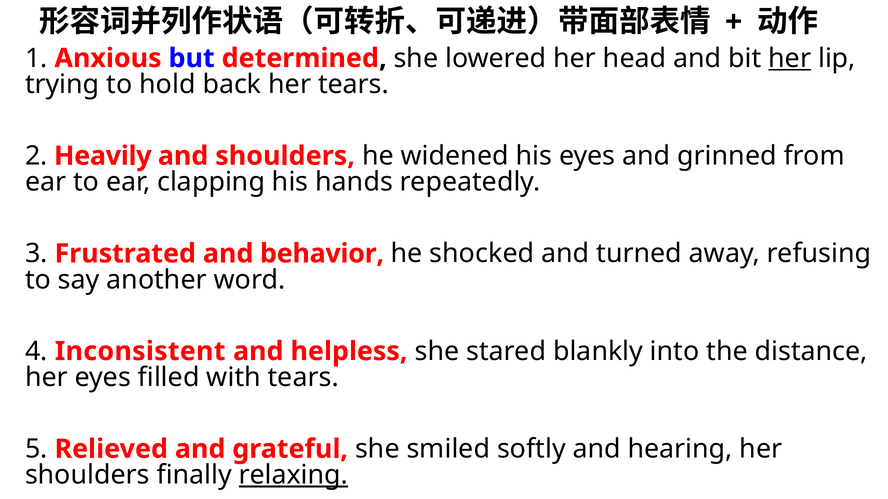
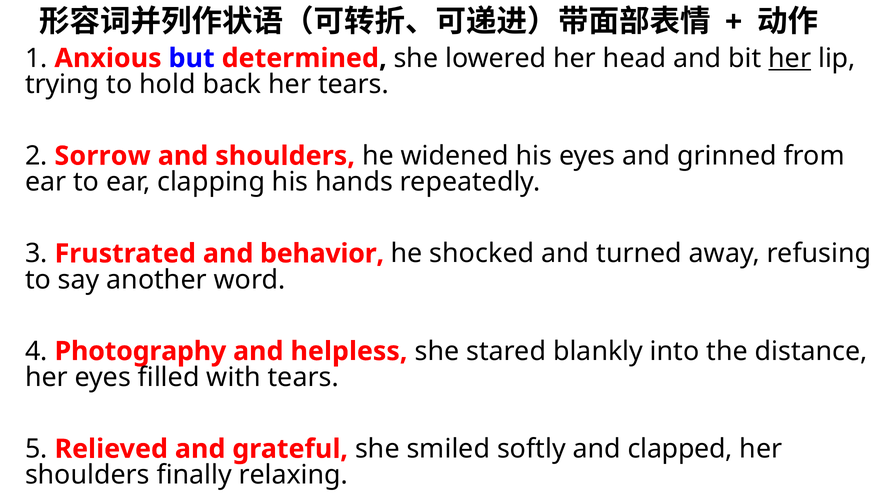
Heavily: Heavily -> Sorrow (103, 156)
Inconsistent: Inconsistent -> Photography (140, 352)
hearing: hearing -> clapped (680, 449)
relaxing underline: present -> none (293, 475)
